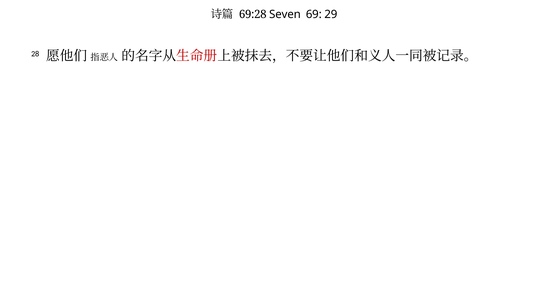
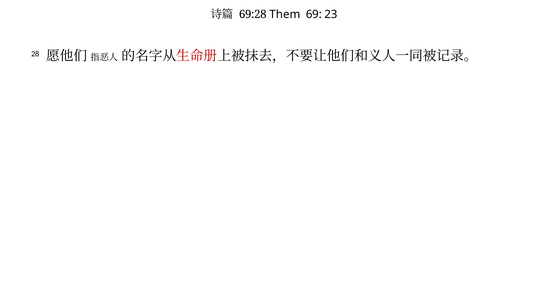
Seven: Seven -> Them (285, 14)
29: 29 -> 23 (331, 14)
